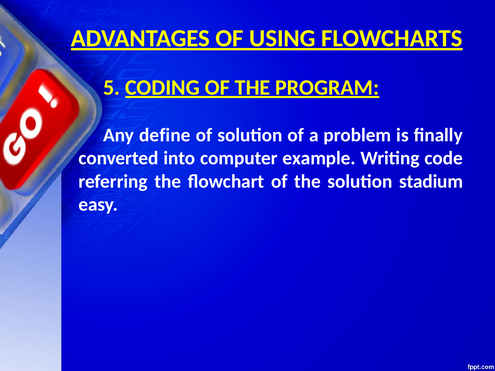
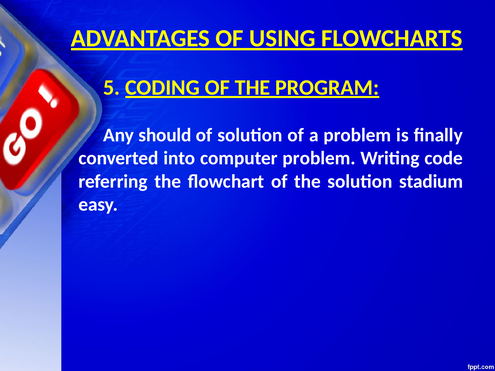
define: define -> should (165, 135)
computer example: example -> problem (319, 158)
